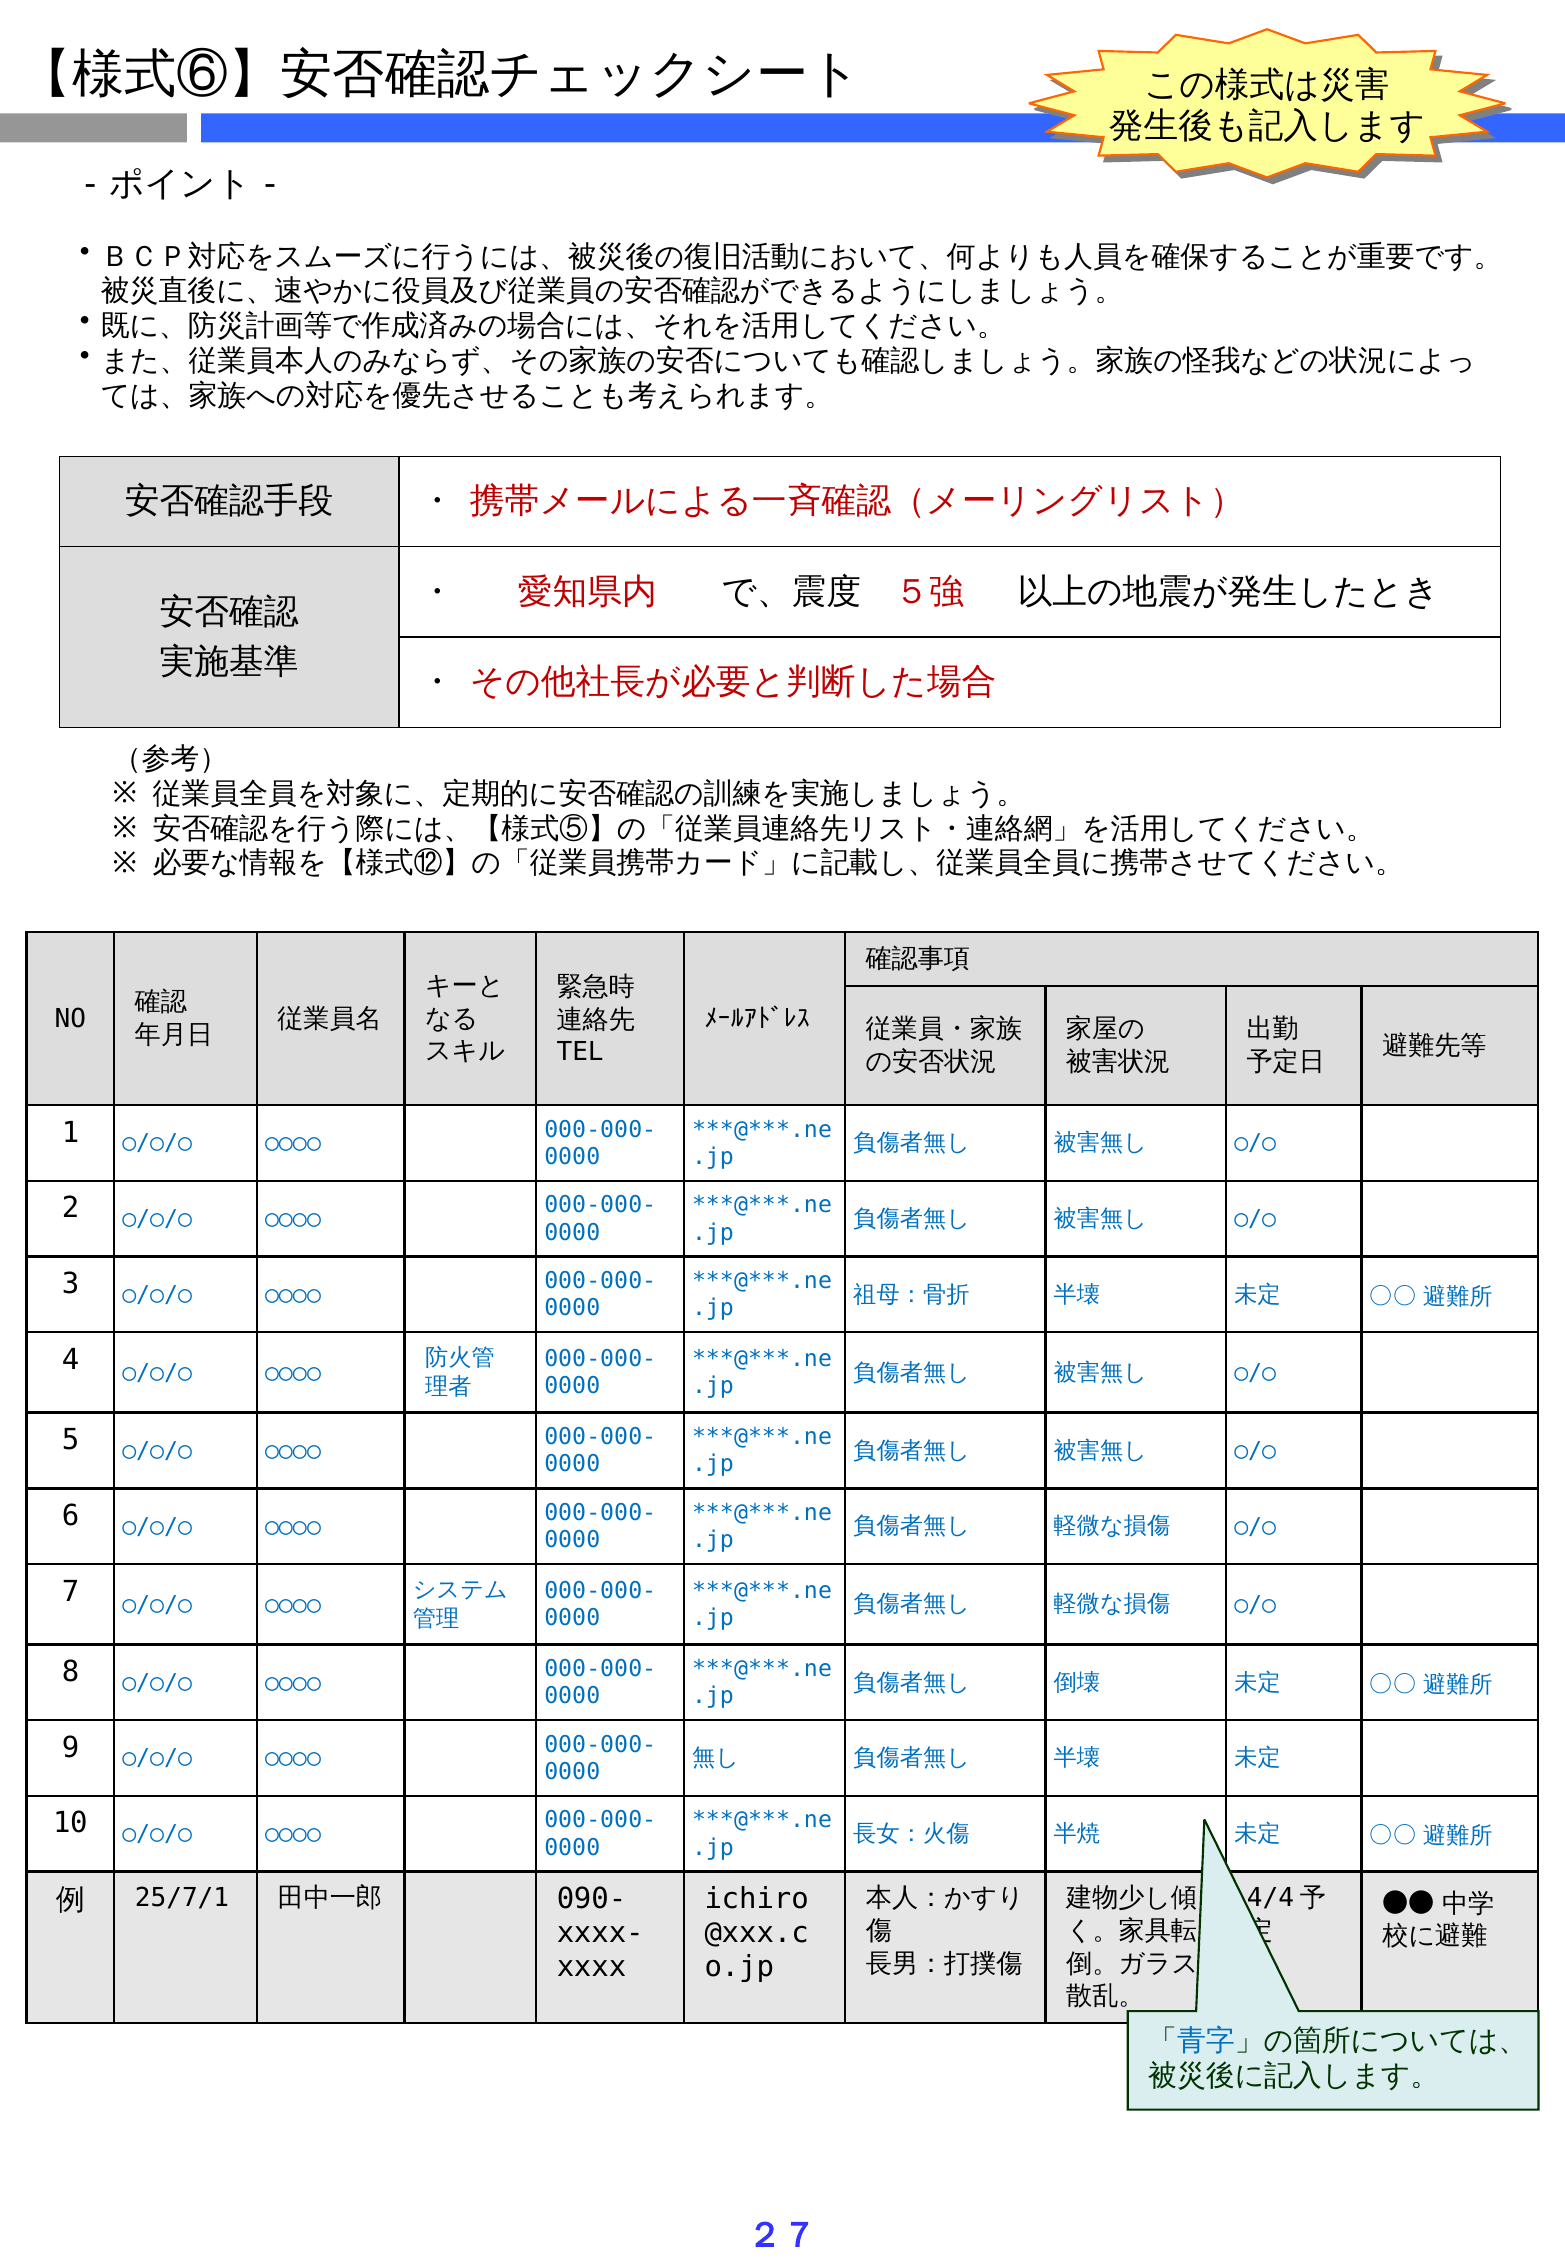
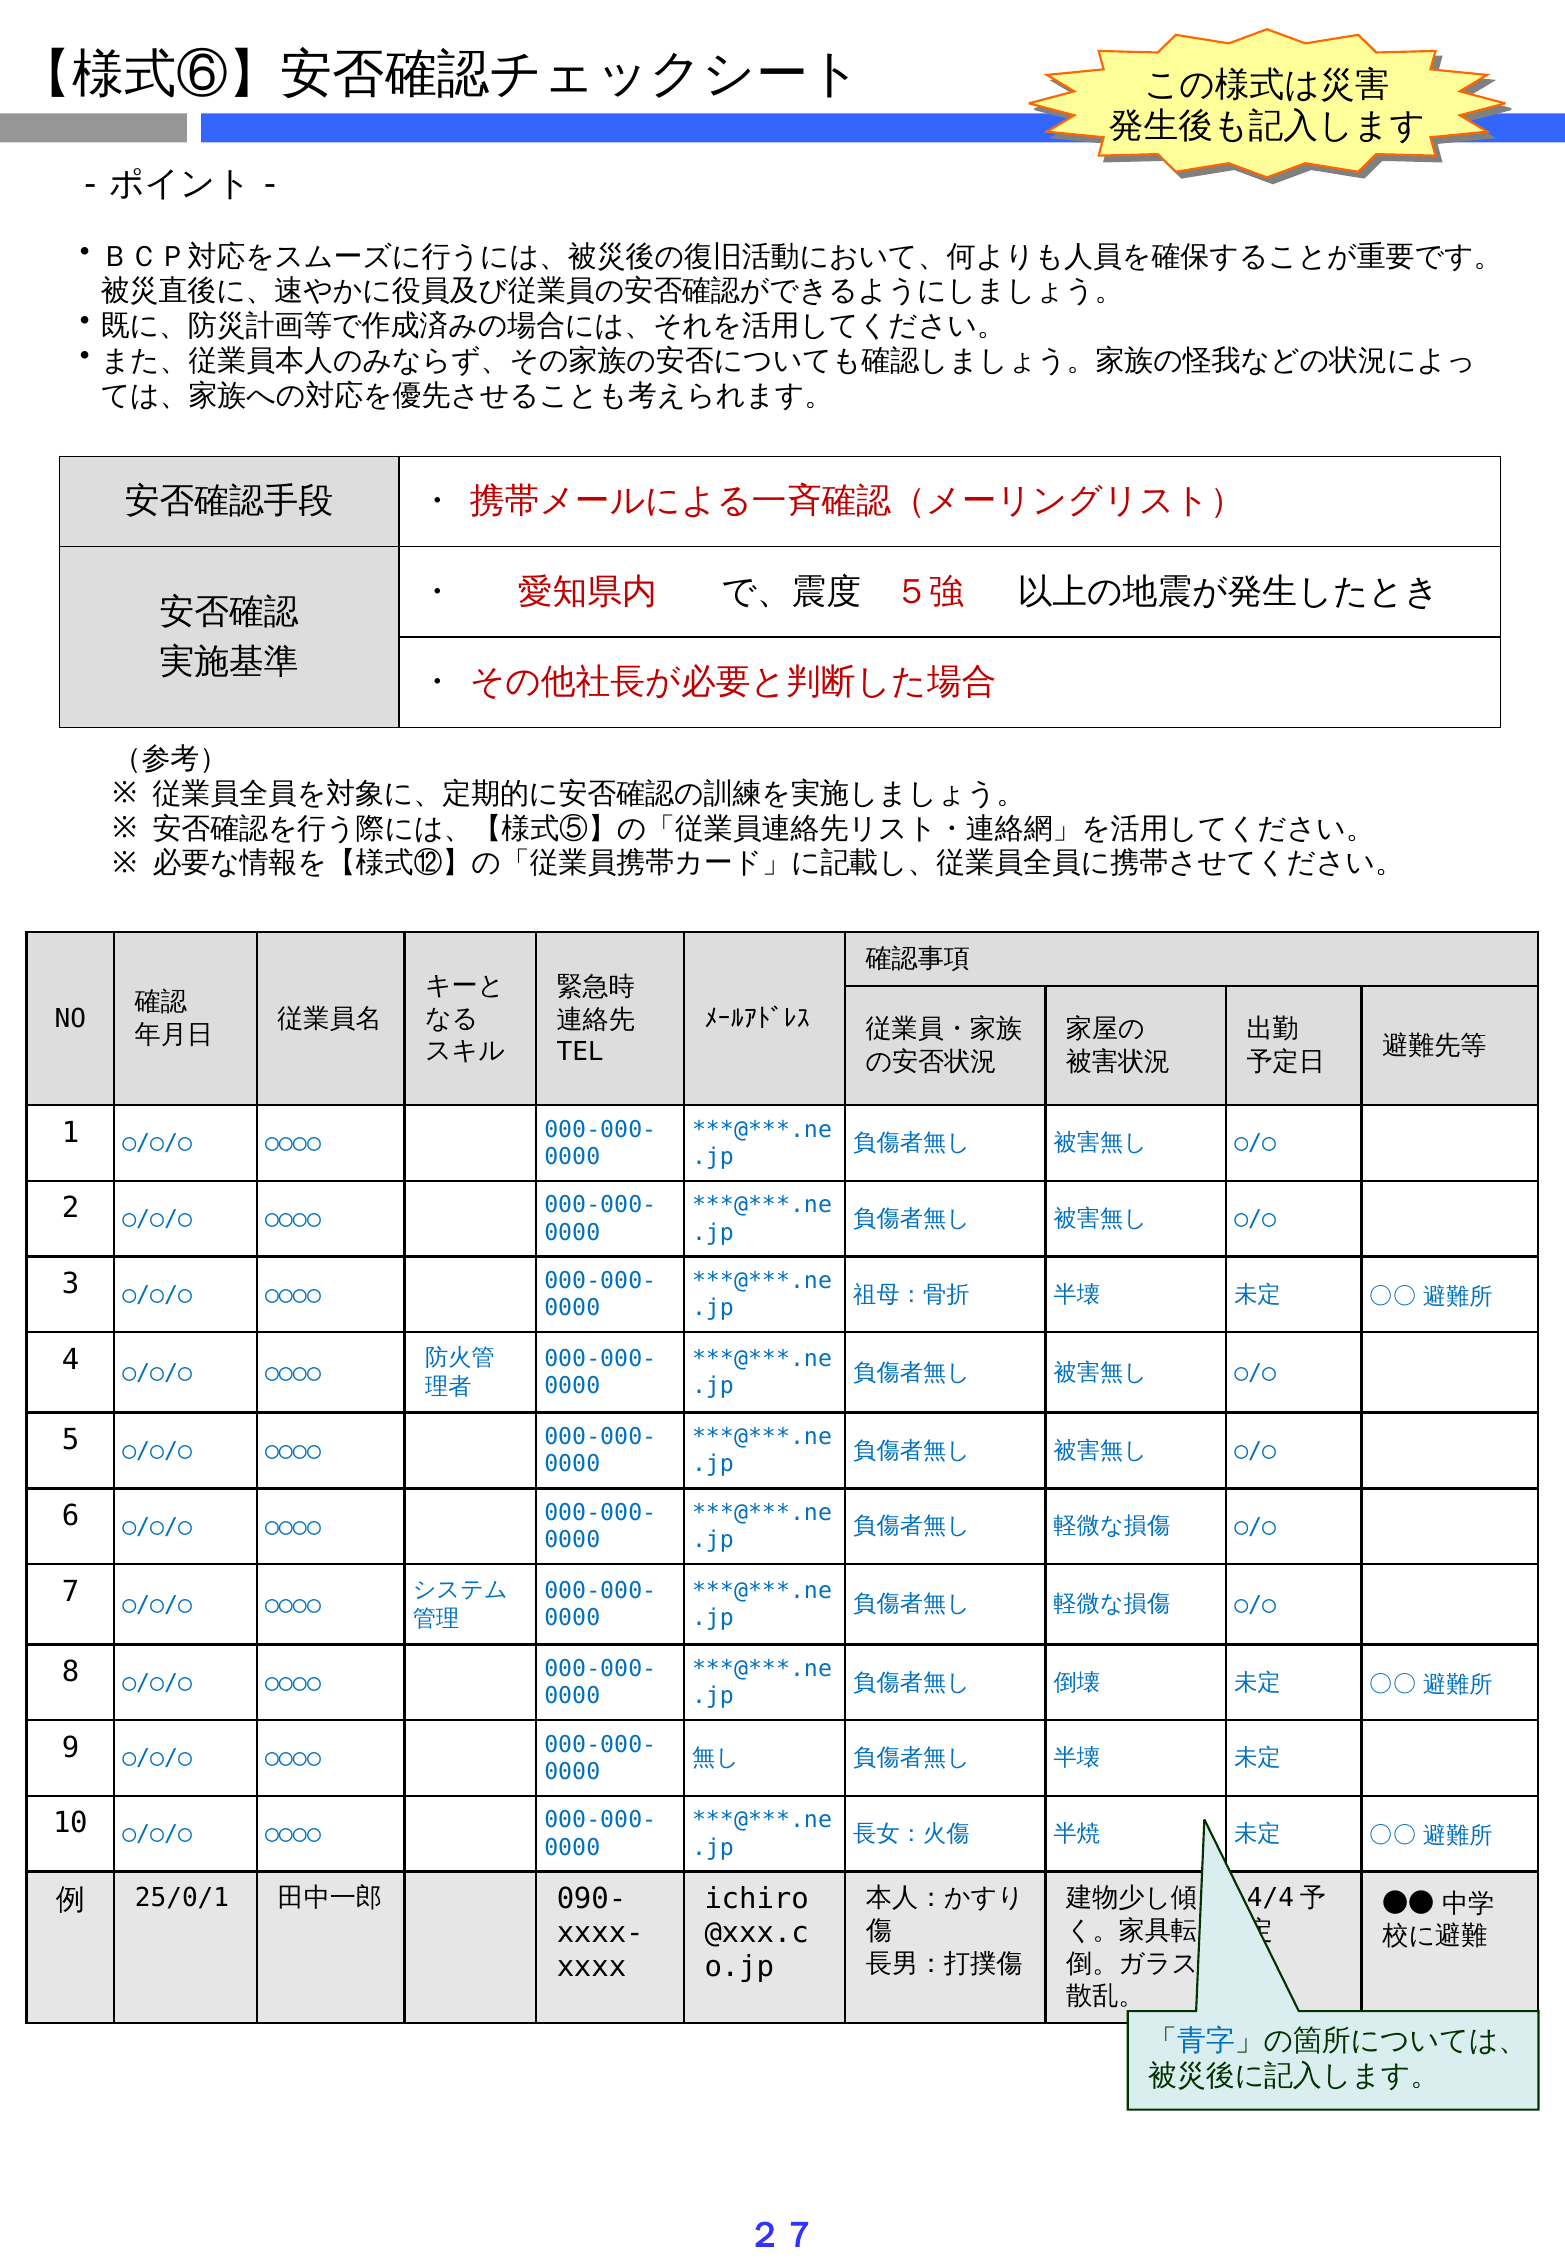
25/7/1: 25/7/1 -> 25/0/1 (182, 1898)
